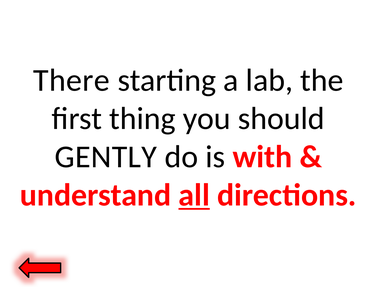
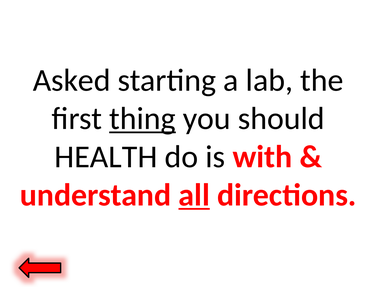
There: There -> Asked (72, 80)
thing underline: none -> present (142, 119)
GENTLY: GENTLY -> HEALTH (106, 157)
